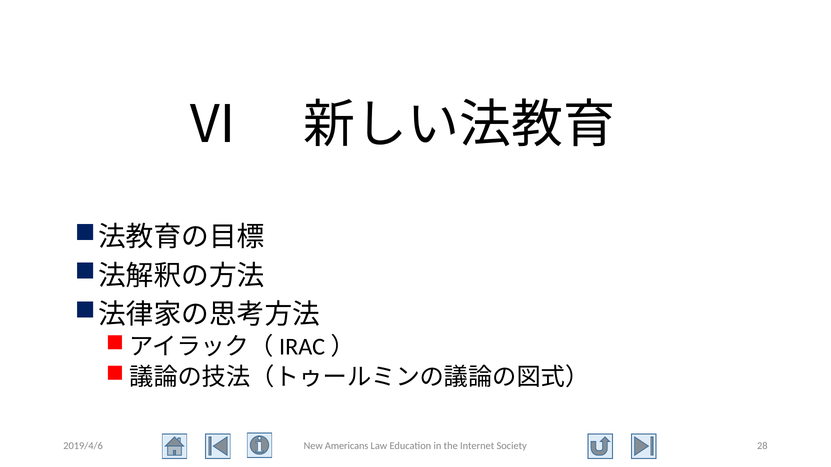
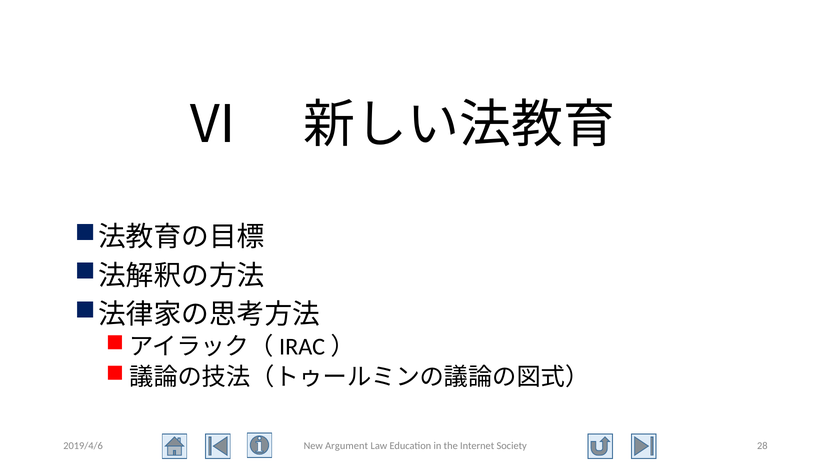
Americans: Americans -> Argument (347, 446)
